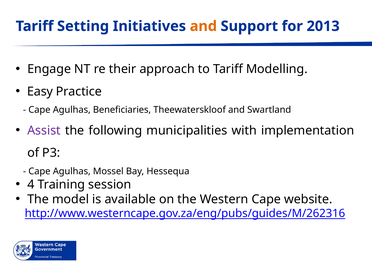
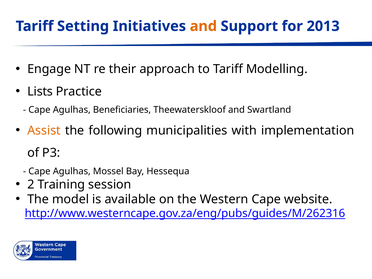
Easy: Easy -> Lists (40, 91)
Assist colour: purple -> orange (44, 131)
4: 4 -> 2 (31, 184)
